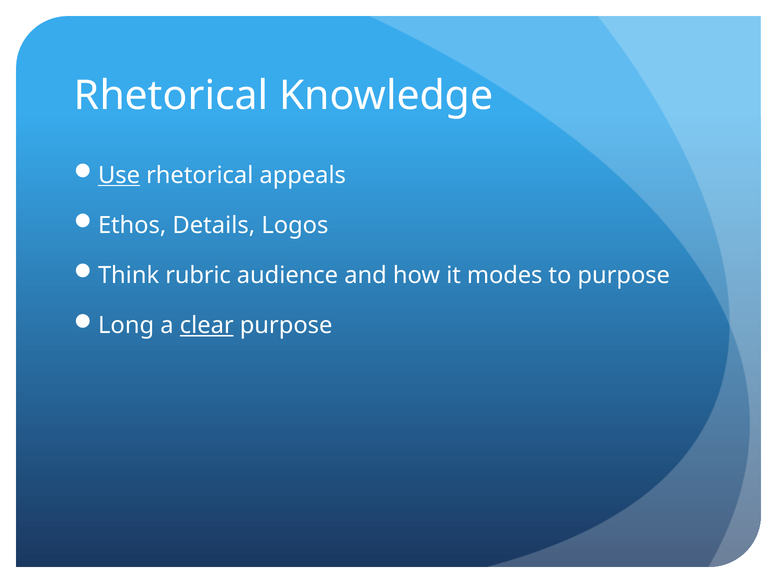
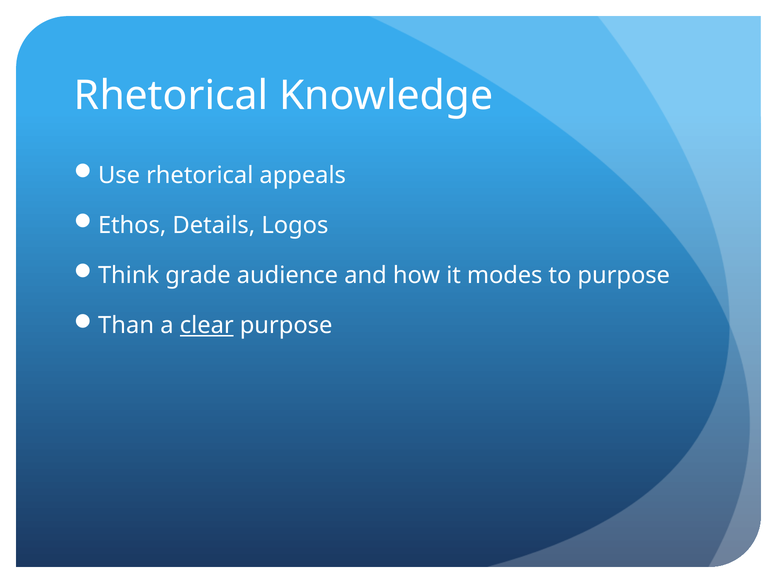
Use underline: present -> none (119, 175)
rubric: rubric -> grade (198, 275)
Long: Long -> Than (126, 325)
